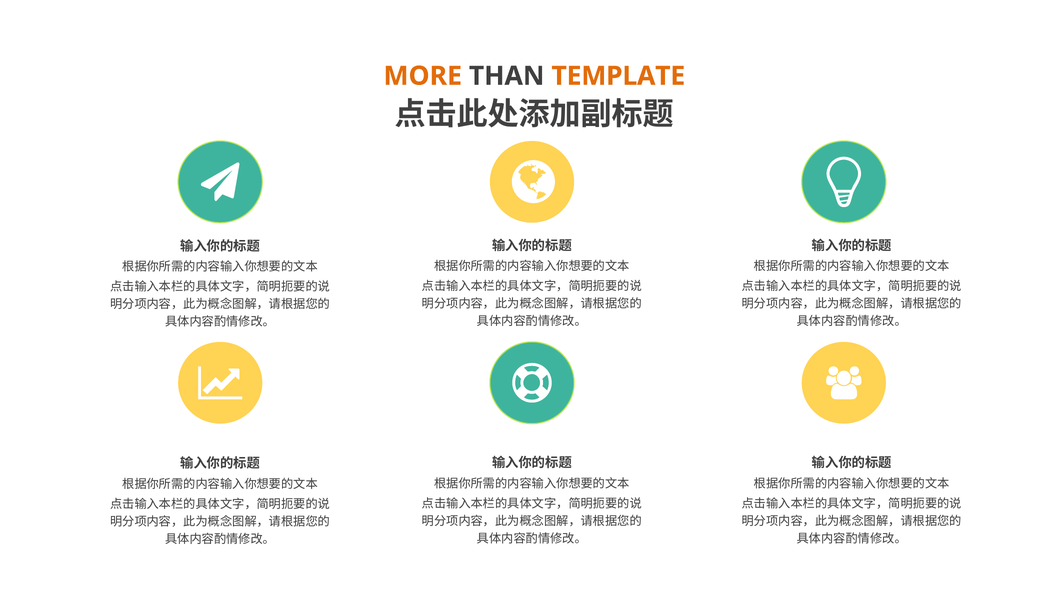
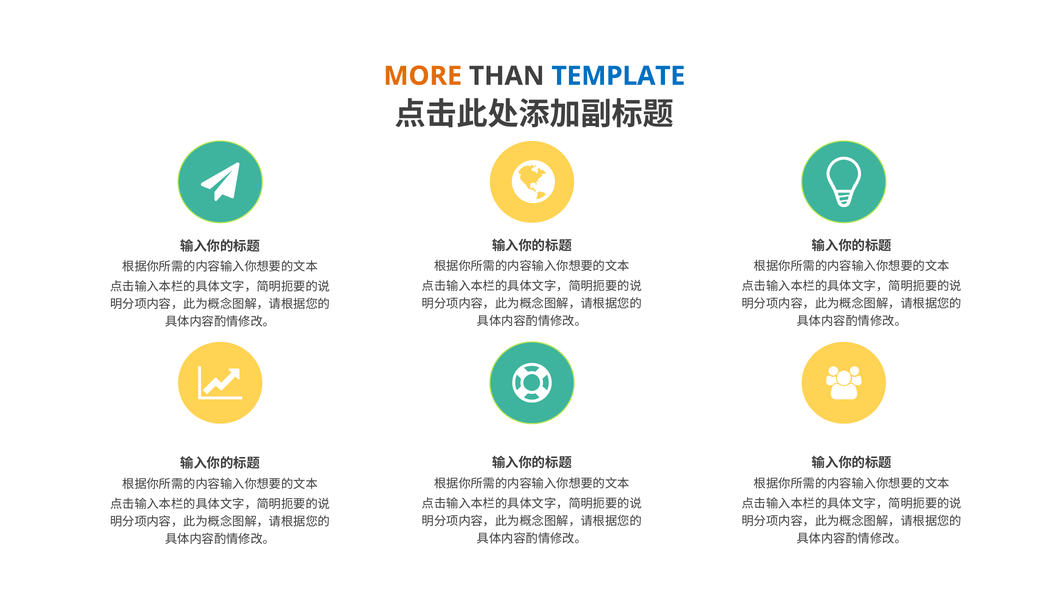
TEMPLATE colour: orange -> blue (618, 76)
